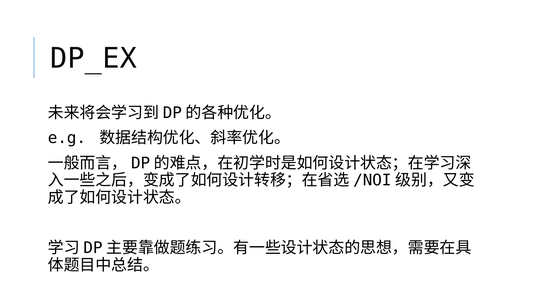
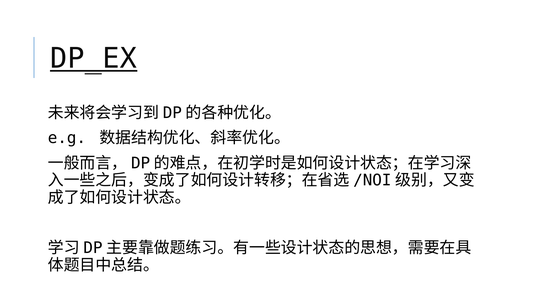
DP_EX underline: none -> present (94, 58)
